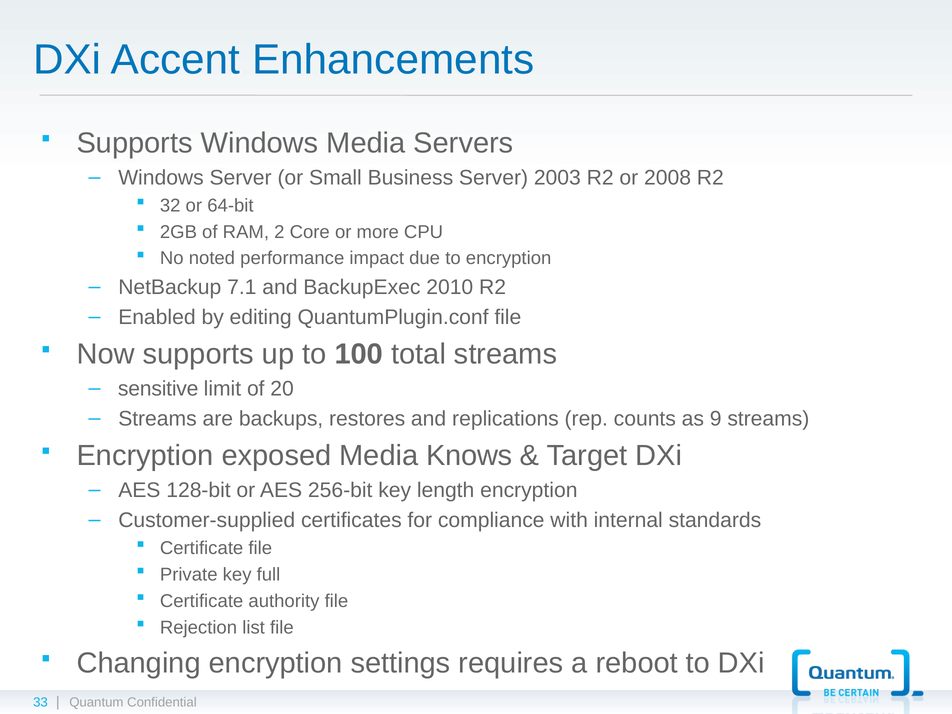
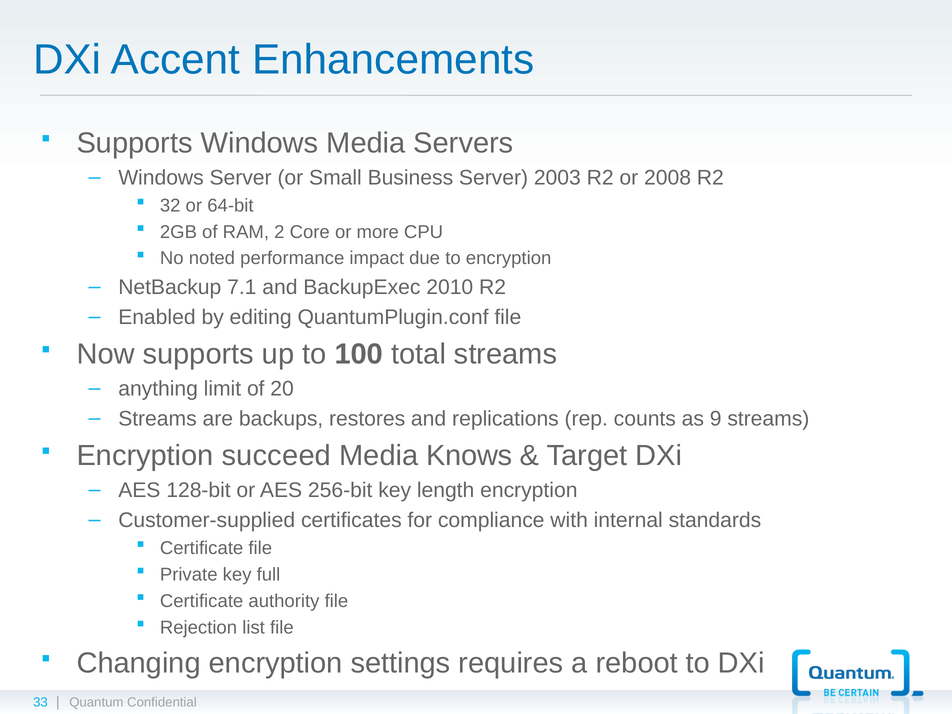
sensitive: sensitive -> anything (158, 389)
exposed: exposed -> succeed (276, 456)
